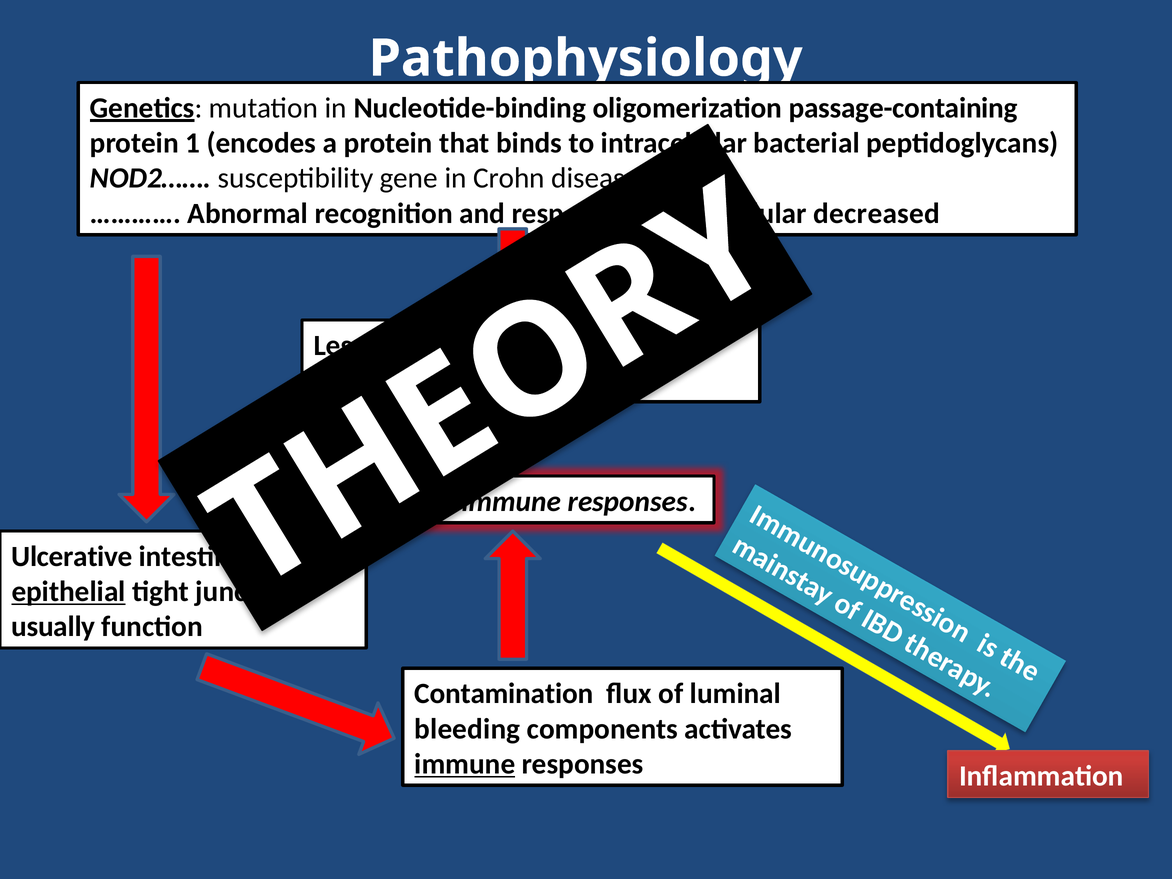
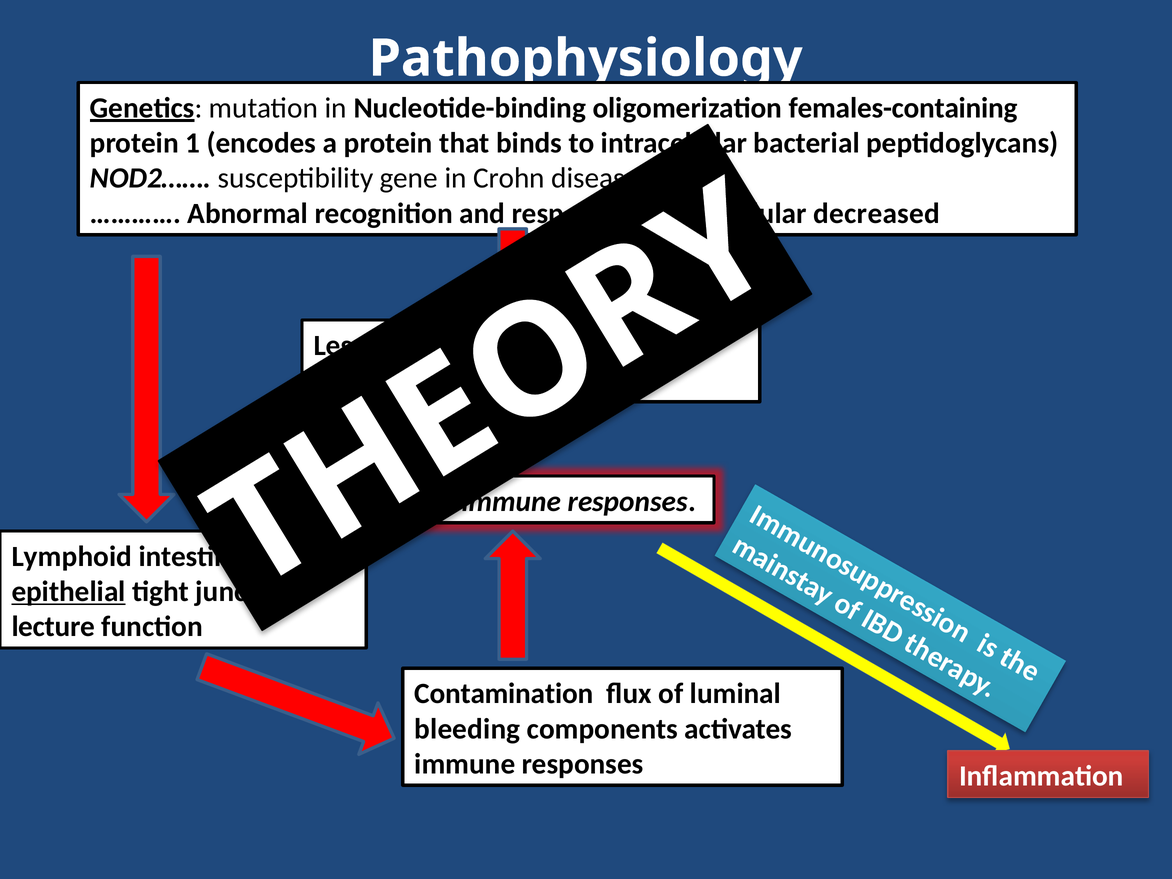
passage-containing: passage-containing -> females-containing (903, 108)
Ulcerative: Ulcerative -> Lymphoid (72, 556)
usually: usually -> lecture (53, 627)
immune underline: present -> none (465, 764)
